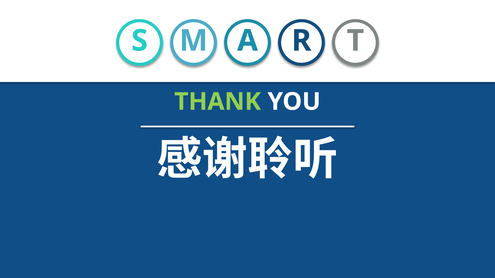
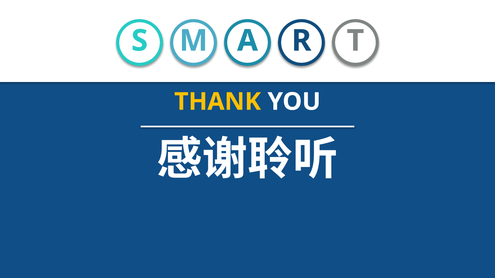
THANK colour: light green -> yellow (218, 102)
